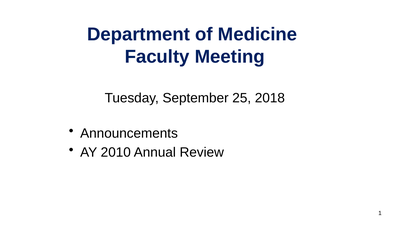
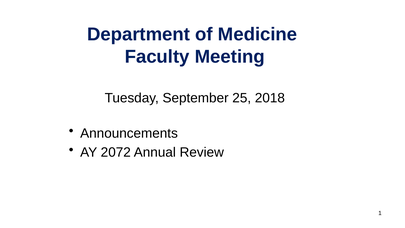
2010: 2010 -> 2072 (116, 152)
